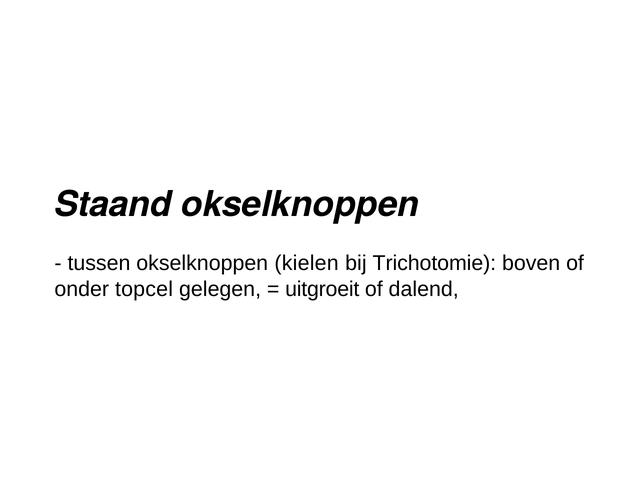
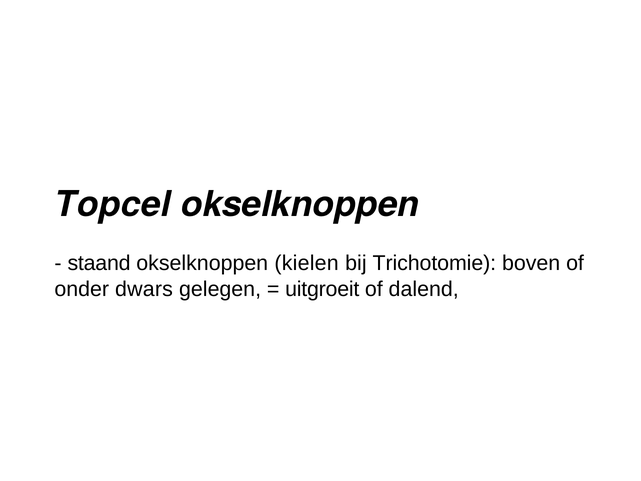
Staand: Staand -> Topcel (113, 204)
tussen: tussen -> staand (99, 263)
topcel: topcel -> dwars (144, 289)
